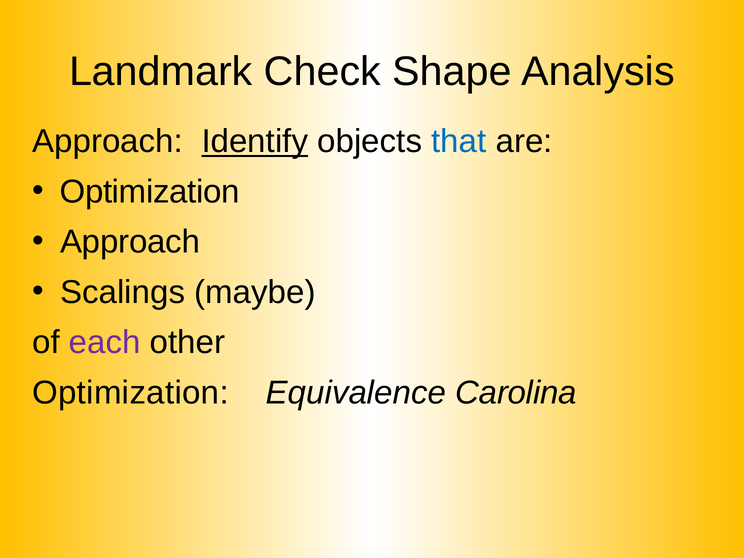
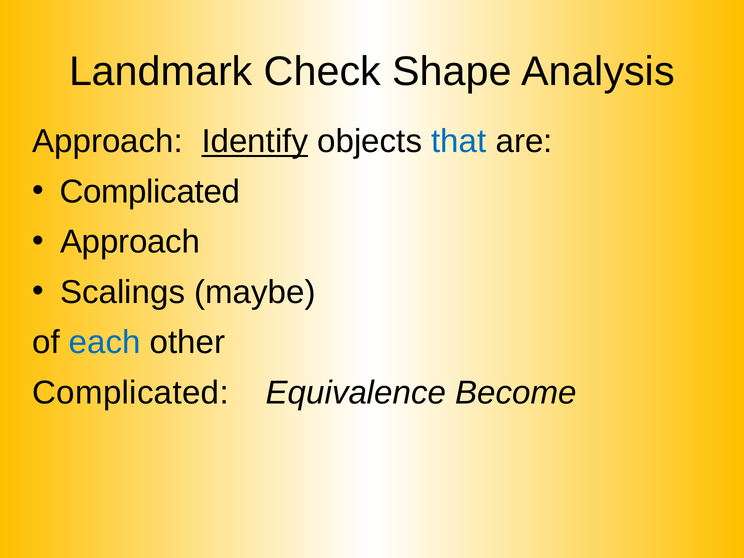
Optimization: Optimization -> Complicated (150, 192)
each colour: purple -> blue (105, 342)
Optimization: Optimization -> Complicated (130, 393)
Carolina: Carolina -> Become (516, 393)
